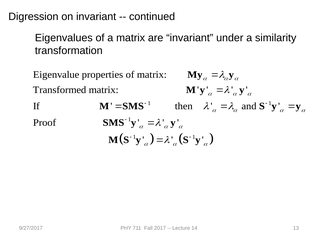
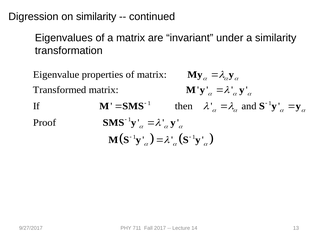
on invariant: invariant -> similarity (96, 17)
